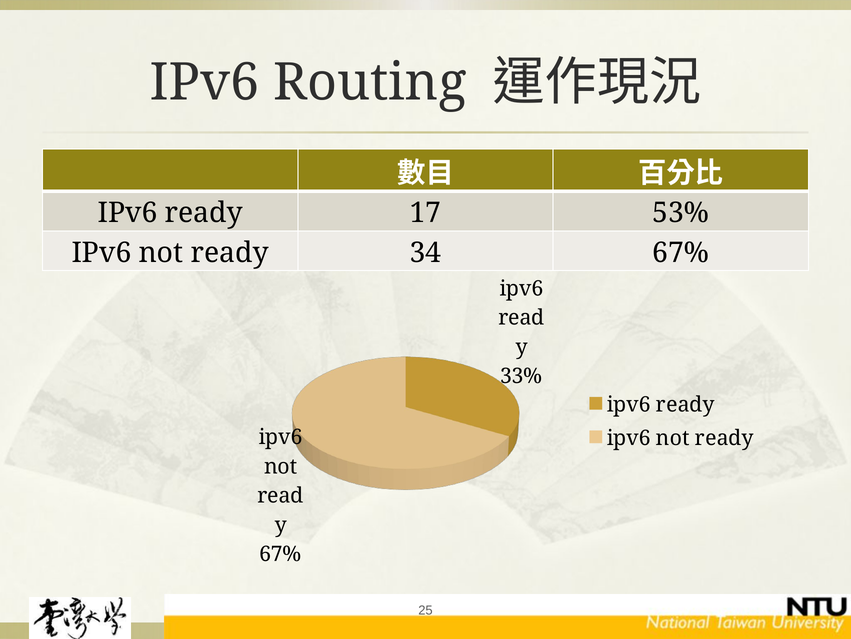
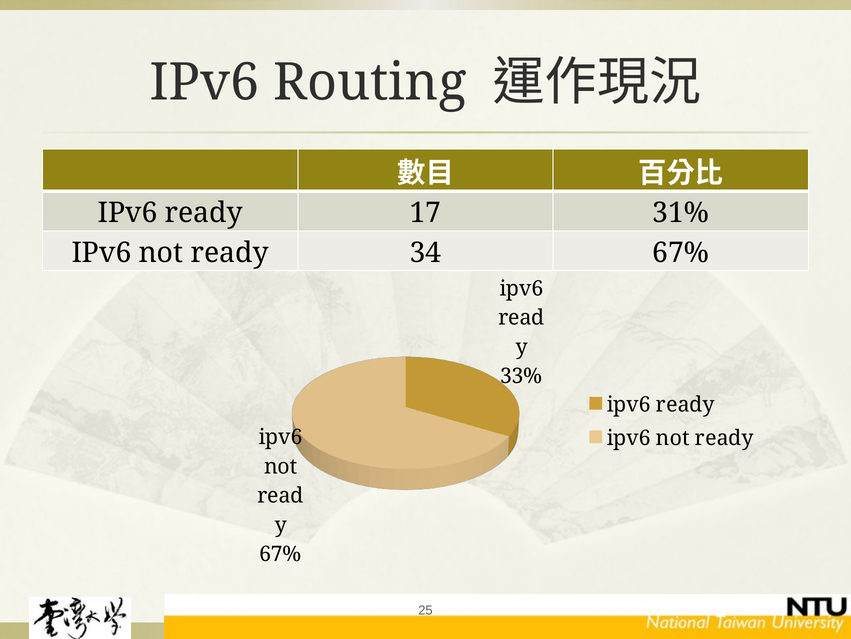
53%: 53% -> 31% (681, 213)
